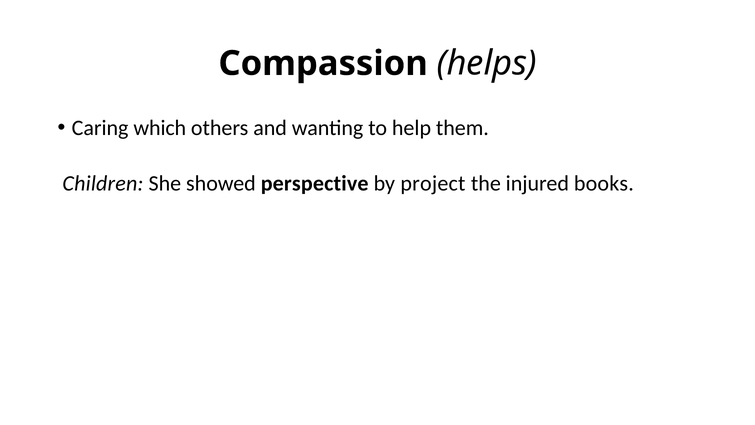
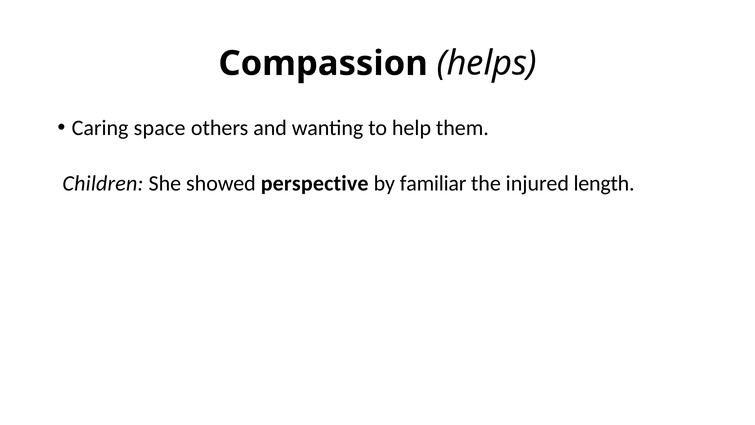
which: which -> space (160, 128)
project: project -> familiar (433, 183)
books: books -> length (604, 183)
